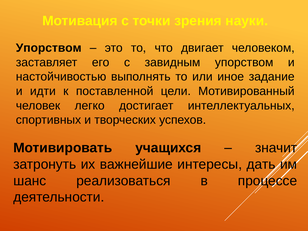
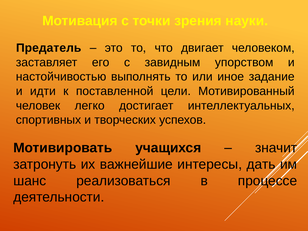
Упорством: Упорством -> Предатель (49, 48)
